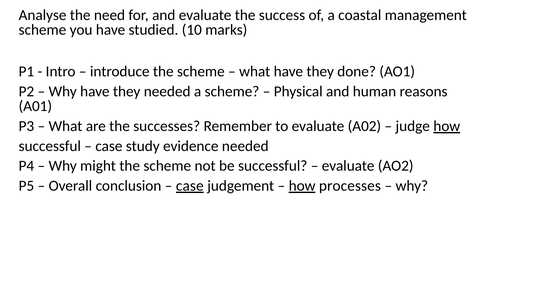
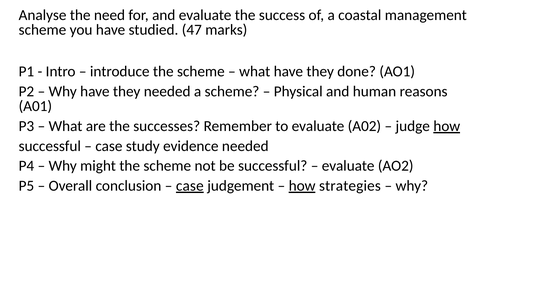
10: 10 -> 47 (192, 30)
processes: processes -> strategies (350, 185)
